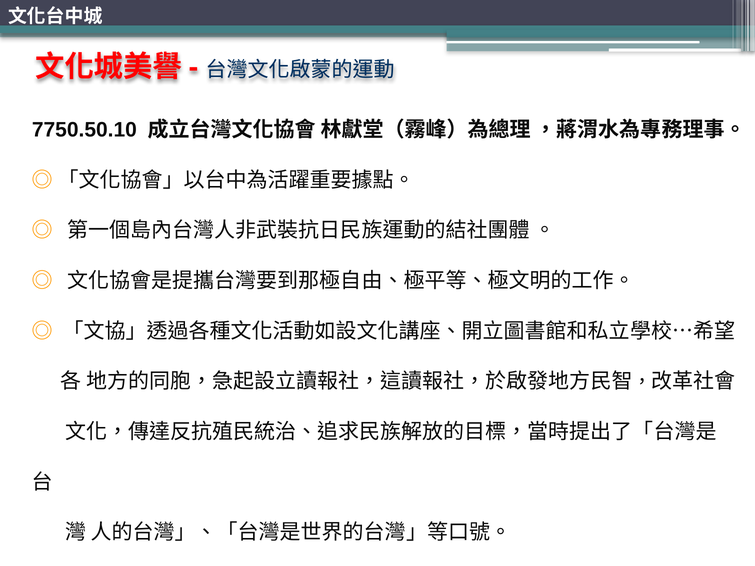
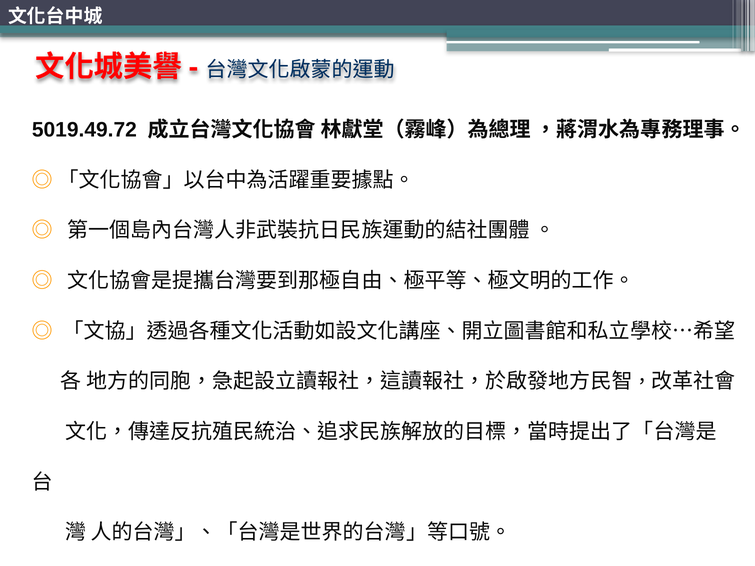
7750.50.10: 7750.50.10 -> 5019.49.72 (84, 130)
